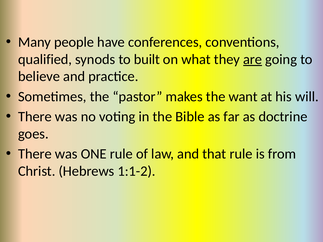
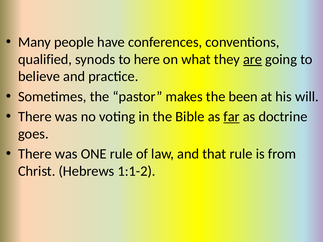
built: built -> here (147, 59)
want: want -> been (243, 97)
far underline: none -> present (232, 117)
